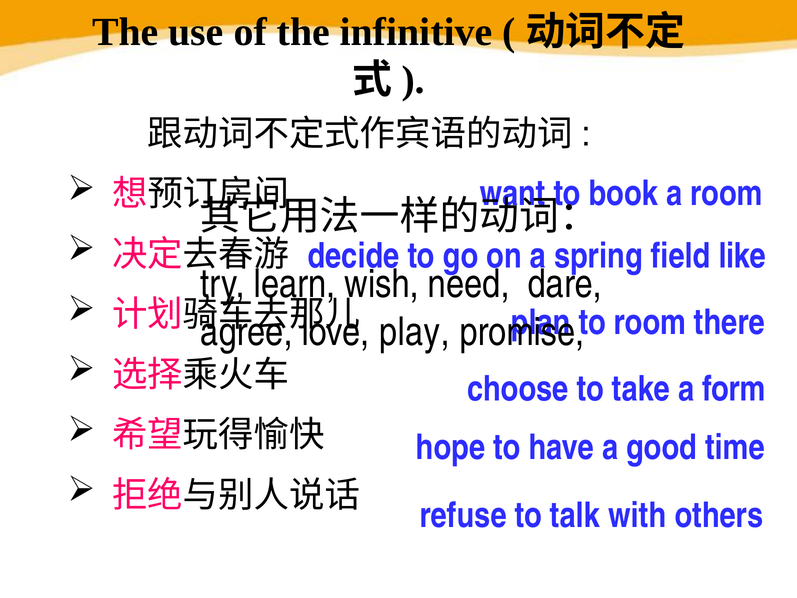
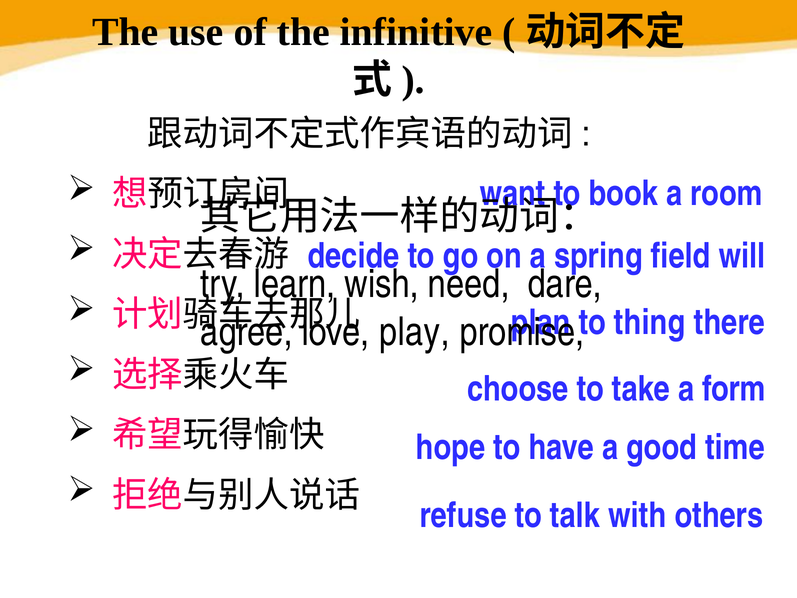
like: like -> will (742, 256)
to room: room -> thing (650, 323)
